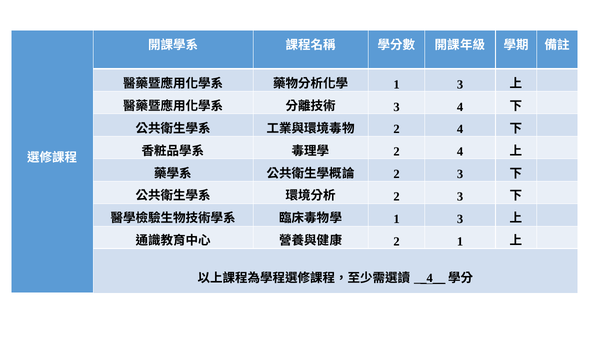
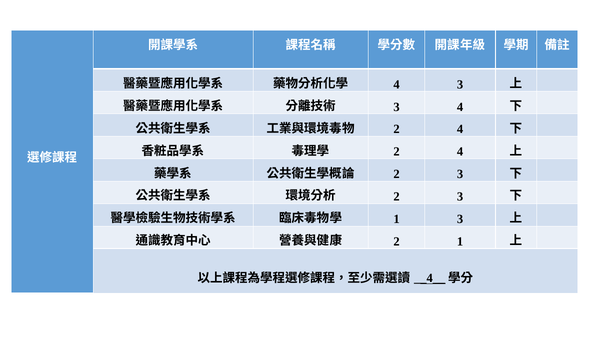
1: 1 -> 4 (397, 85)
